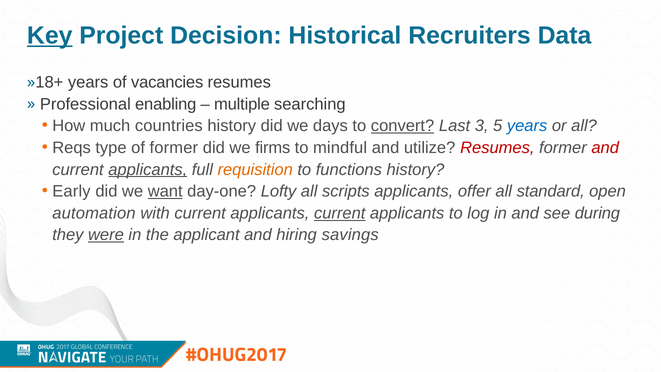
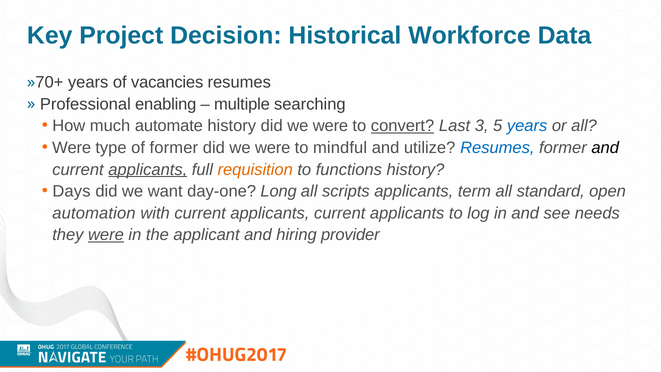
Key underline: present -> none (50, 36)
Recruiters: Recruiters -> Workforce (469, 36)
18+: 18+ -> 70+ (49, 82)
countries: countries -> automate (169, 126)
history did we days: days -> were (331, 126)
Reqs: Reqs -> Were (72, 148)
firms: firms -> were (273, 148)
Resumes colour: red -> blue (497, 148)
and colour: red -> black (605, 148)
Early: Early -> Days (71, 191)
want underline: present -> none (165, 191)
Lofty: Lofty -> Long (279, 191)
offer: offer -> term (474, 191)
current underline: present -> none (340, 213)
during: during -> needs (597, 213)
savings: savings -> provider (350, 235)
